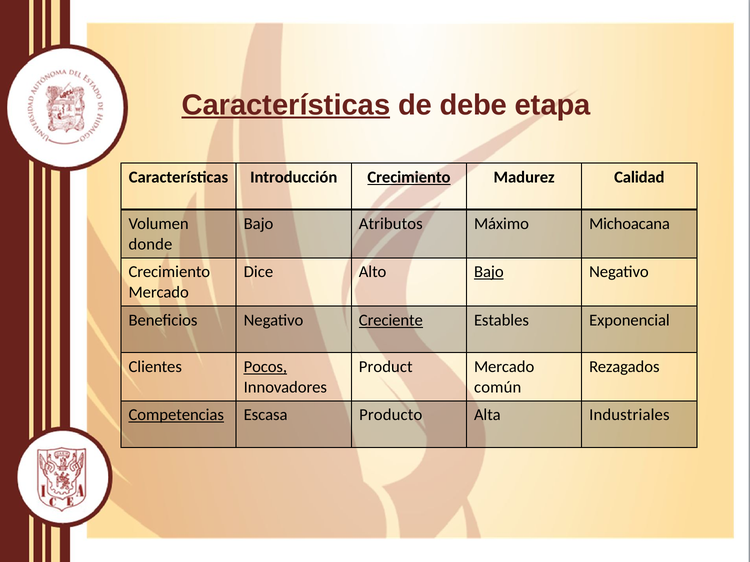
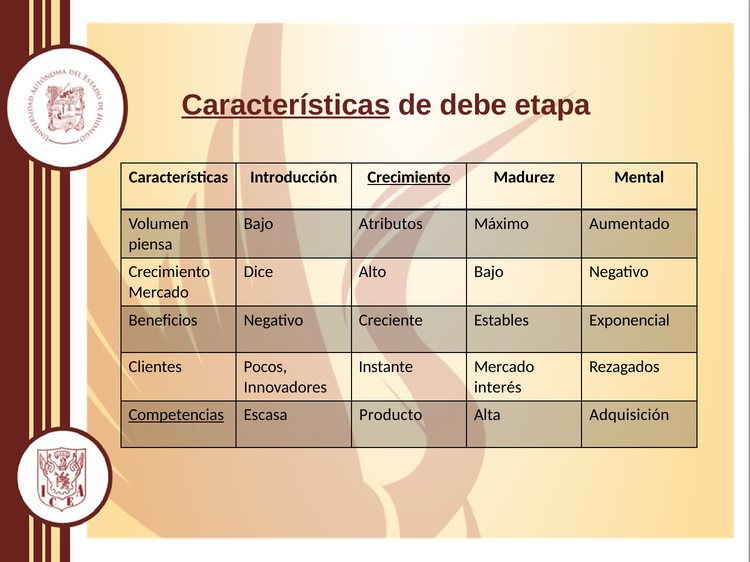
Calidad: Calidad -> Mental (639, 177)
Michoacana: Michoacana -> Aumentado (629, 224)
donde: donde -> piensa (151, 244)
Bajo underline: present -> none (489, 272)
Creciente underline: present -> none (391, 320)
Pocos underline: present -> none (265, 367)
Product: Product -> Instante (386, 367)
común: común -> interés (498, 387)
Industriales: Industriales -> Adquisición (629, 415)
